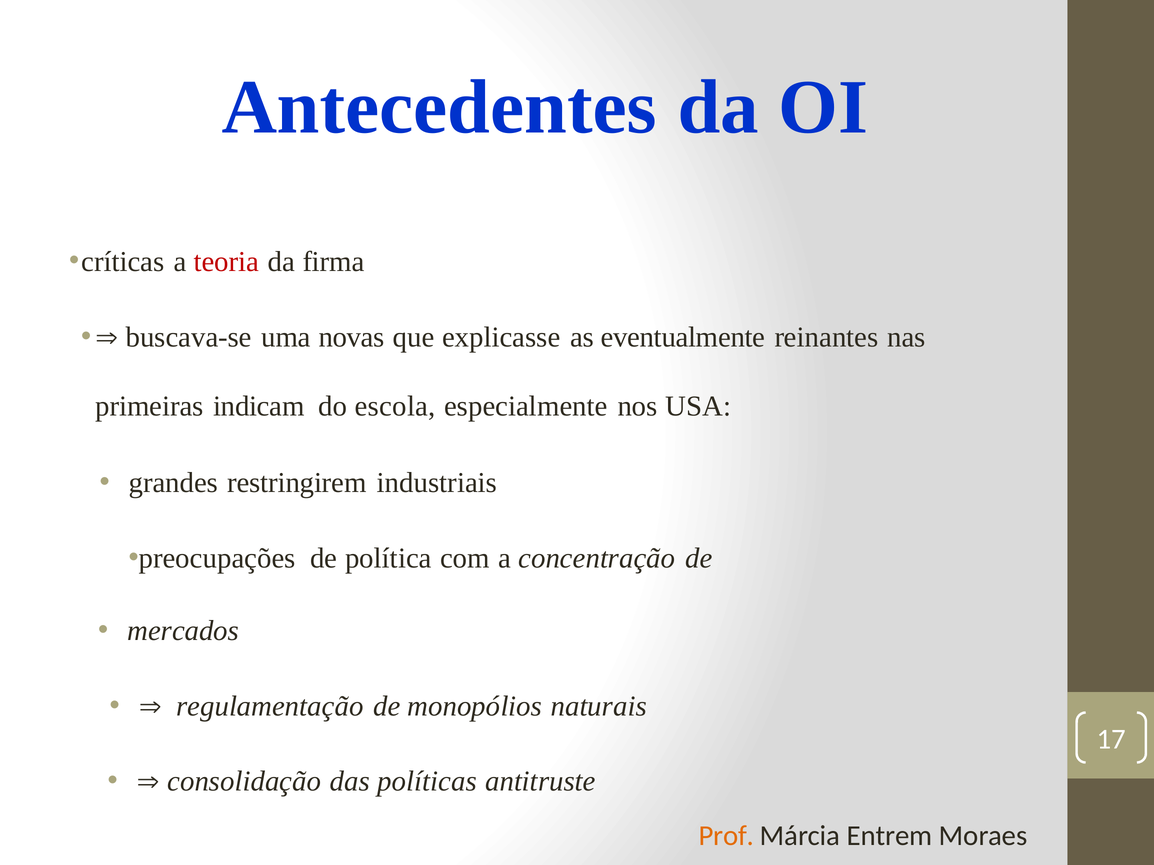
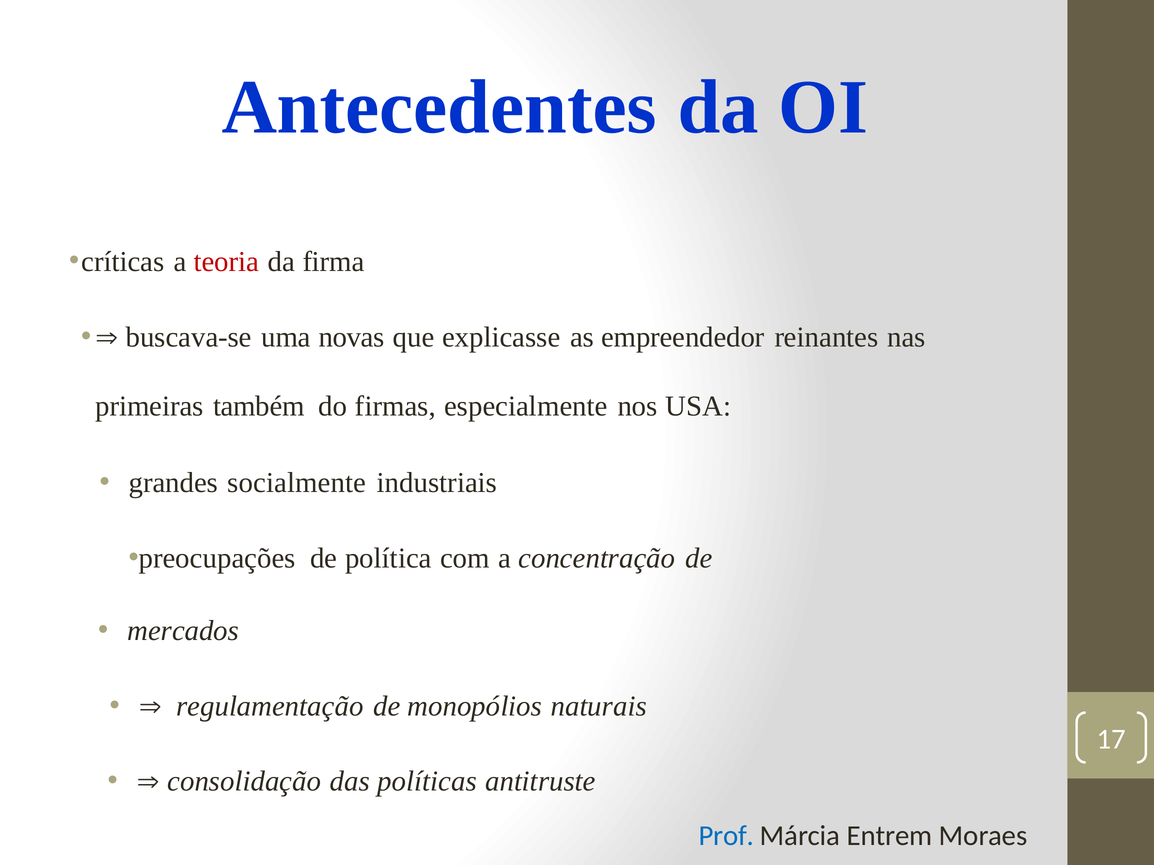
eventualmente: eventualmente -> empreendedor (683, 337)
indicam: indicam -> também (259, 407)
escola: escola -> firmas (395, 407)
restringirem: restringirem -> socialmente (297, 483)
Prof colour: orange -> blue (726, 836)
